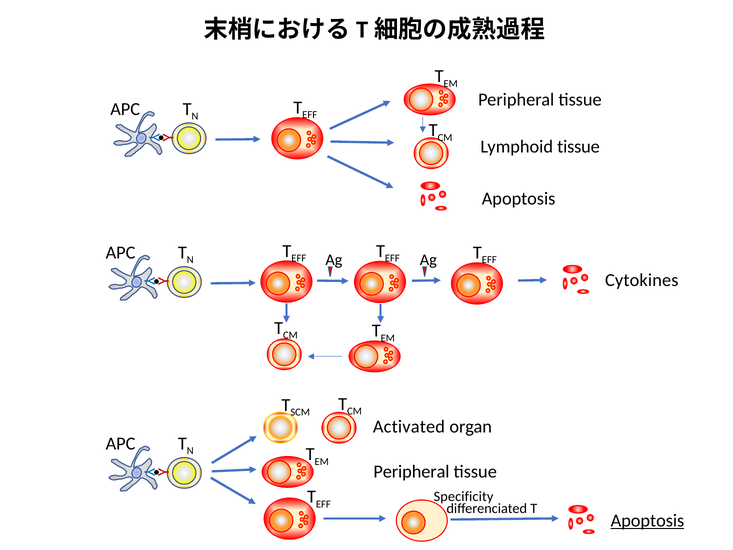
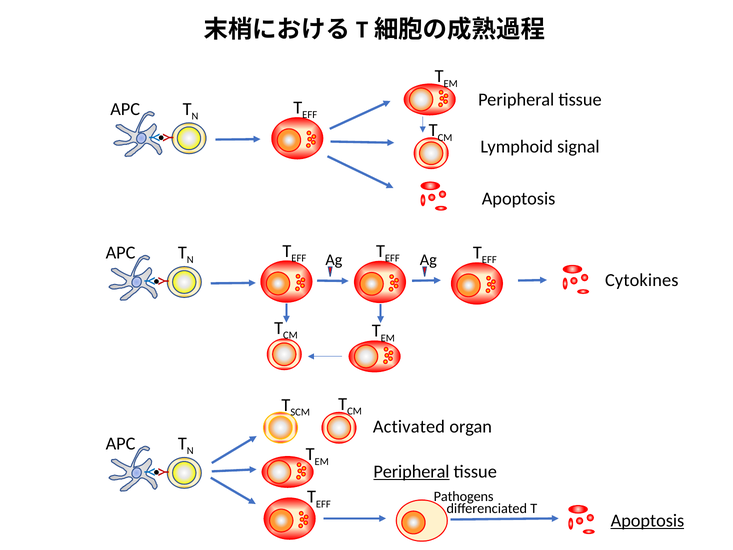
Lymphoid tissue: tissue -> signal (578, 147)
Peripheral underline: none -> present (411, 471)
Specificity: Specificity -> Pathogens (464, 496)
